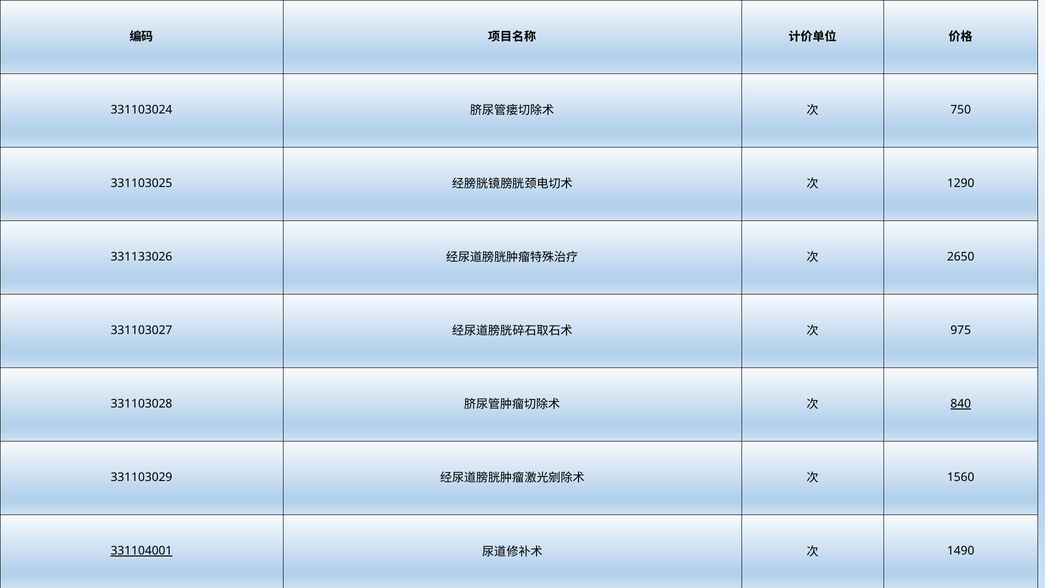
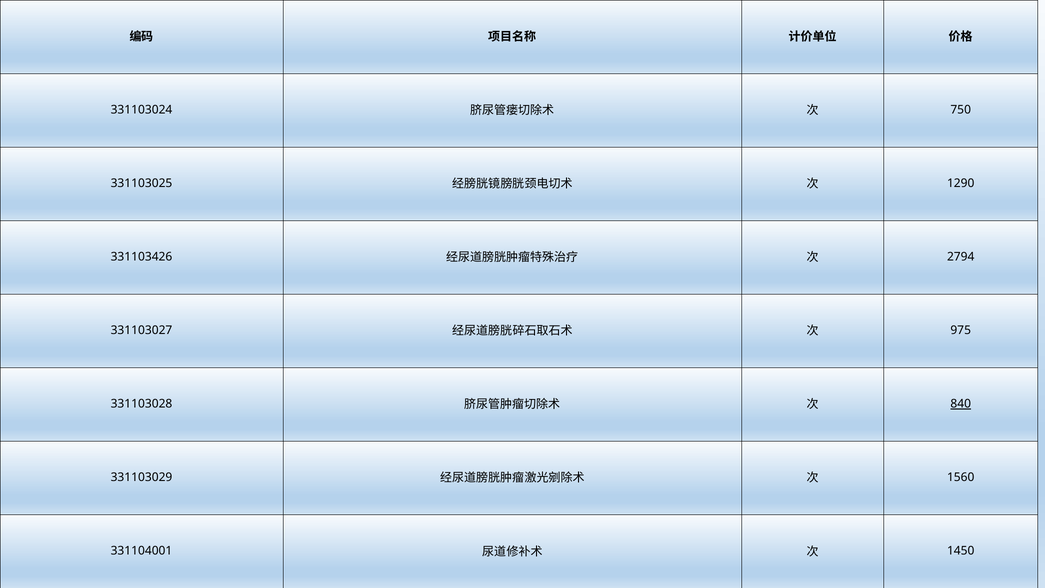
331133026: 331133026 -> 331103426 (141, 257)
2650: 2650 -> 2794 (961, 257)
331104001 underline: present -> none (141, 551)
1490: 1490 -> 1450 (961, 551)
